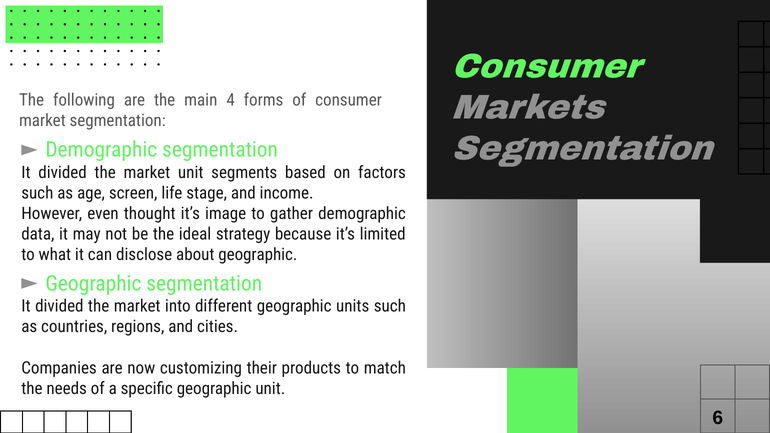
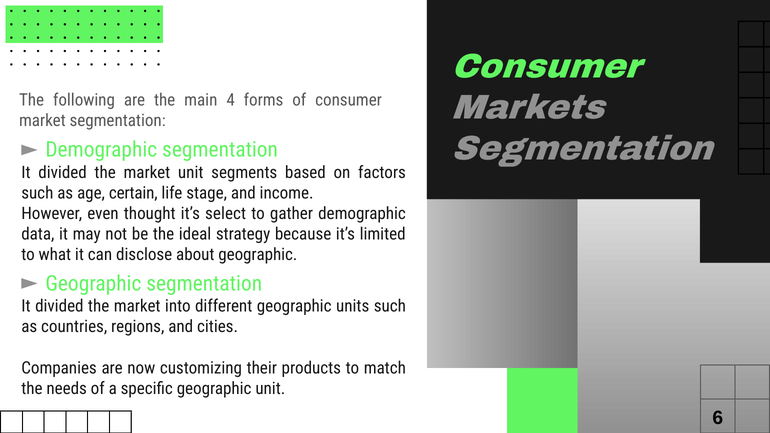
screen: screen -> certain (133, 193)
image: image -> select (226, 214)
